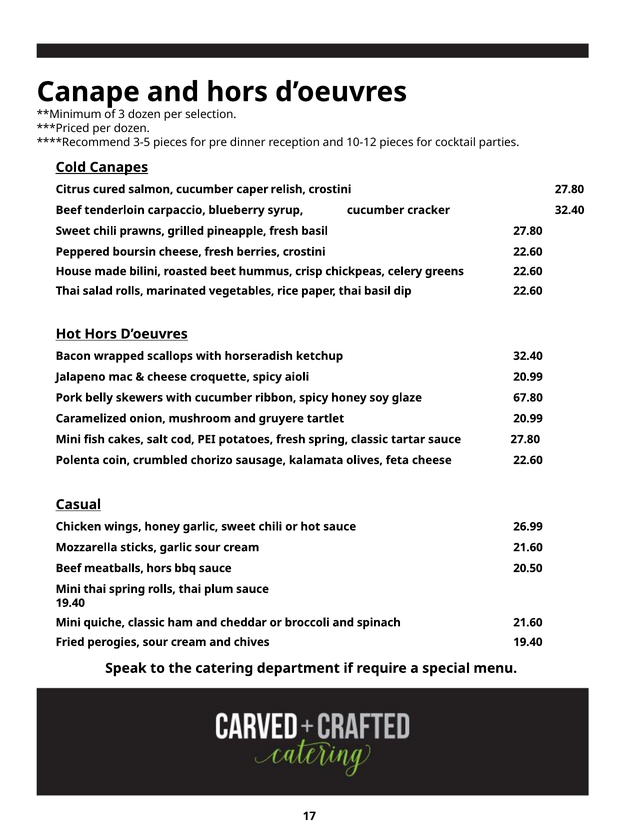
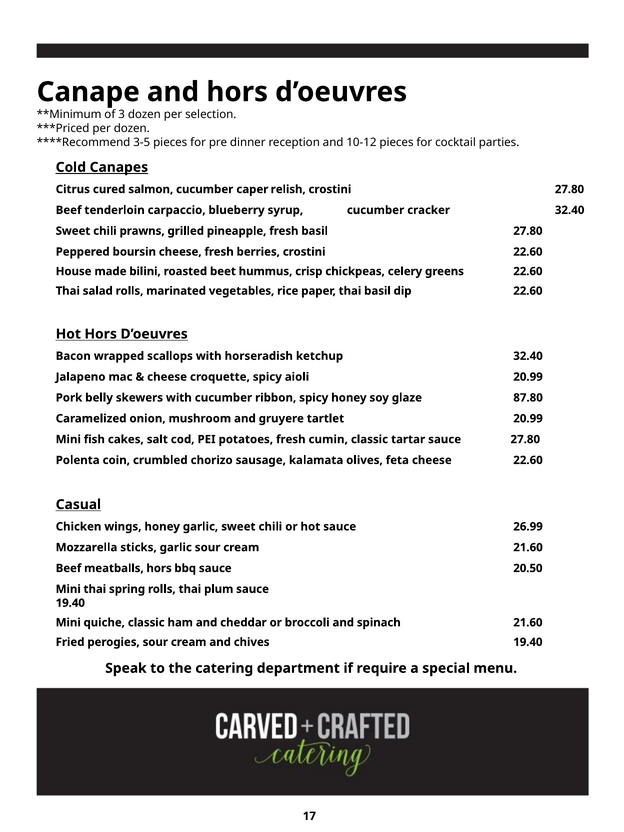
67.80: 67.80 -> 87.80 (528, 398)
fresh spring: spring -> cumin (328, 439)
